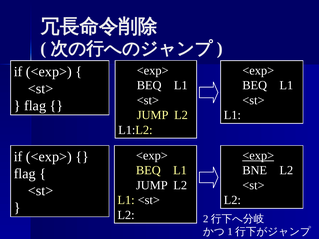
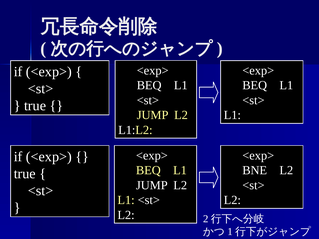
flag: flag -> true (35, 106)
<exp> underline: present -> none (258, 156)
flag: flag -> true (25, 174)
